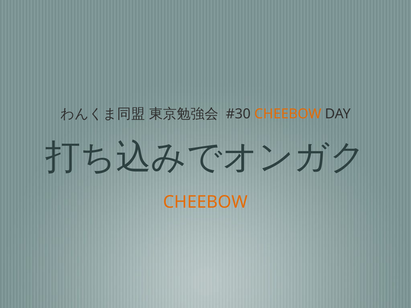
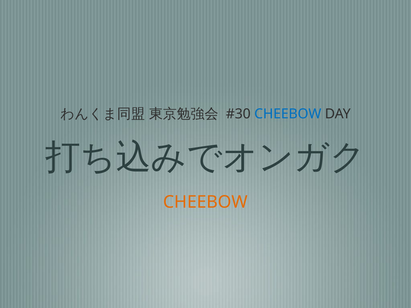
CHEEBOW colour: orange -> blue (288, 114)
